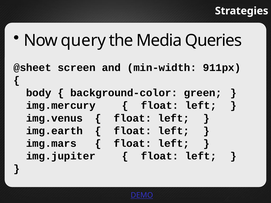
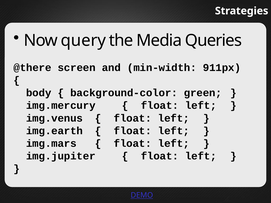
@sheet: @sheet -> @there (32, 68)
